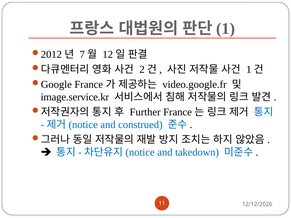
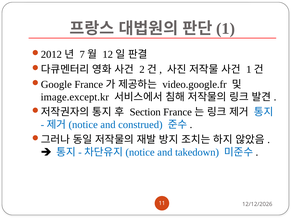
image.service.kr: image.service.kr -> image.except.kr (75, 97)
Further: Further -> Section (145, 112)
